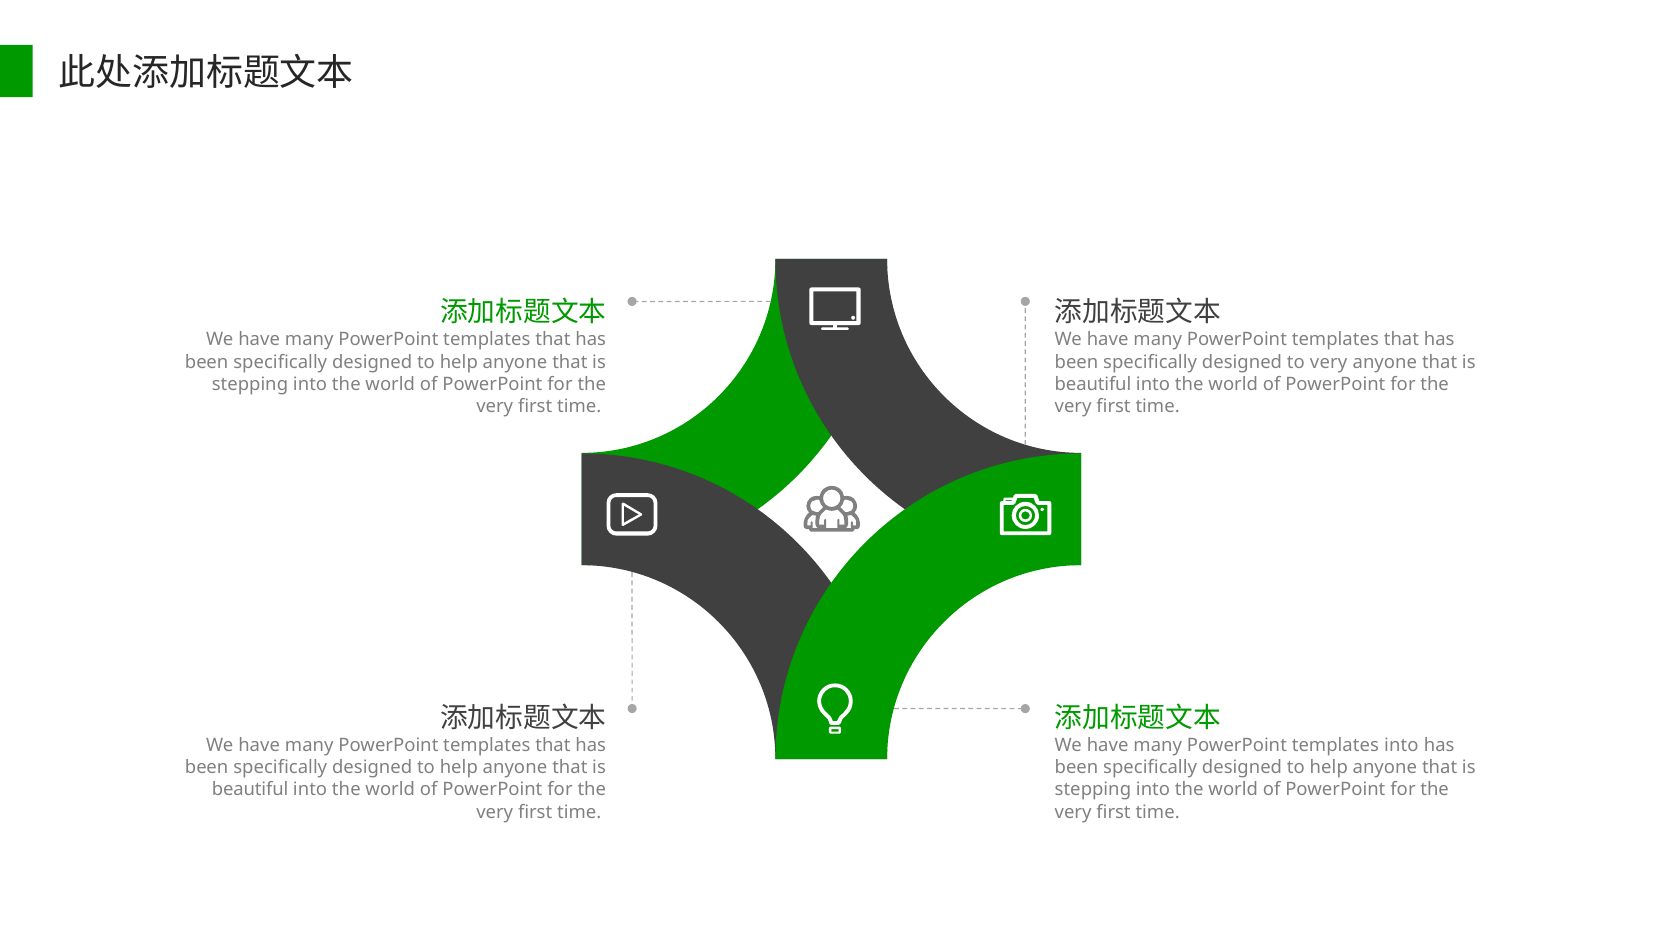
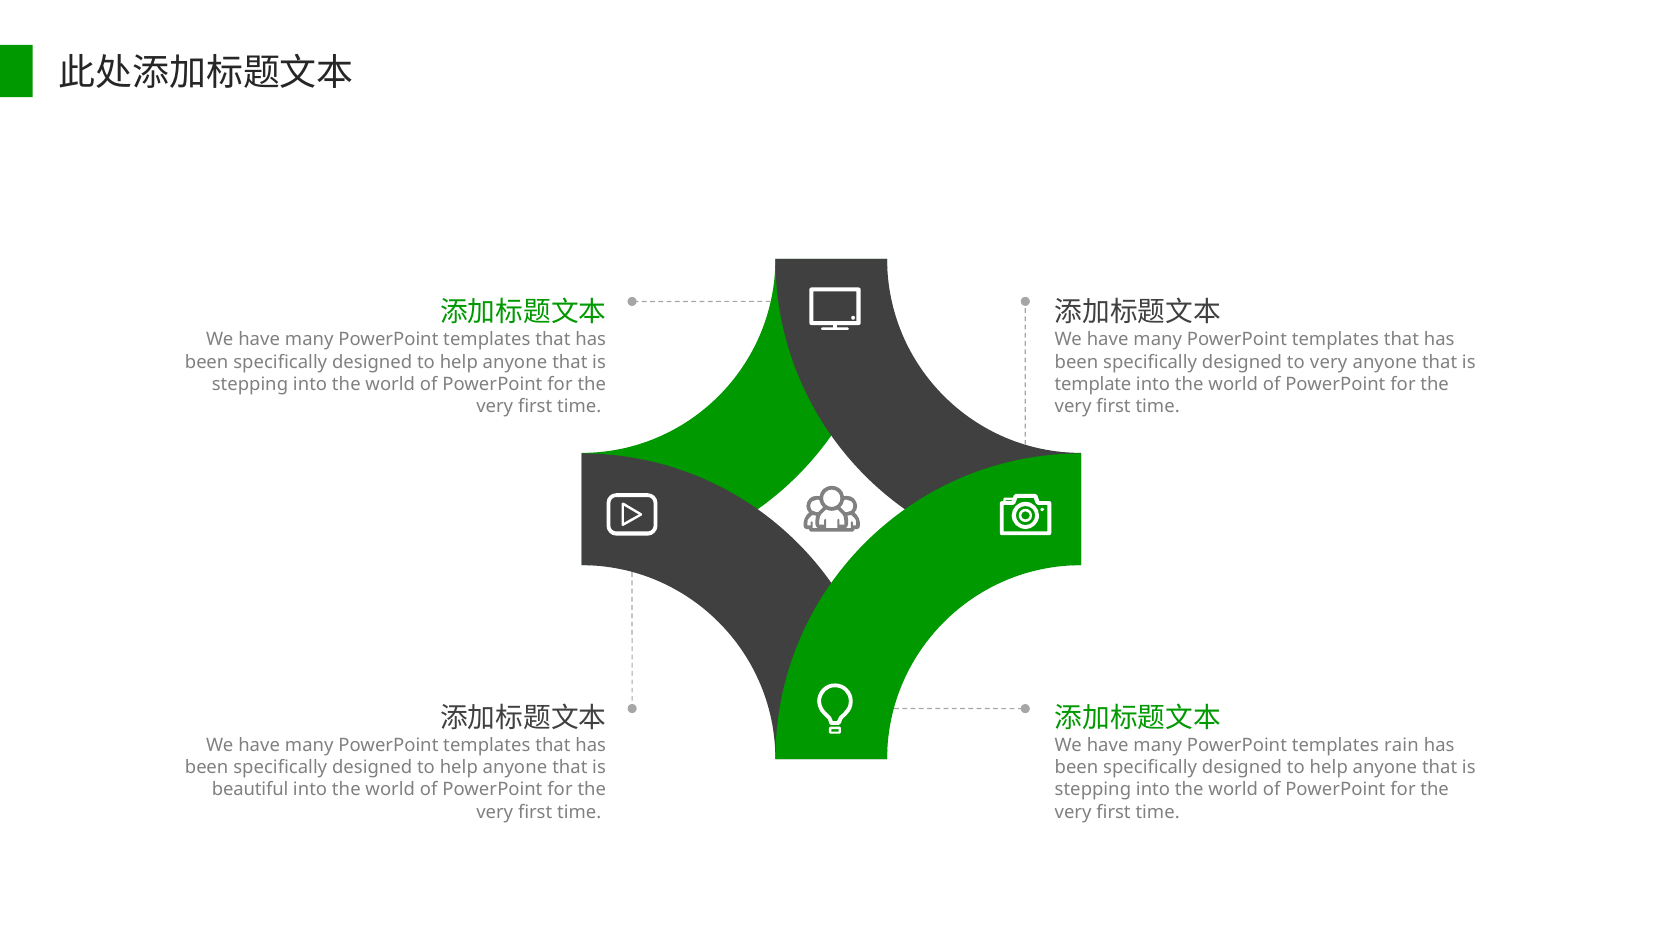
beautiful: beautiful -> template (1093, 384)
templates into: into -> rain (1401, 745)
